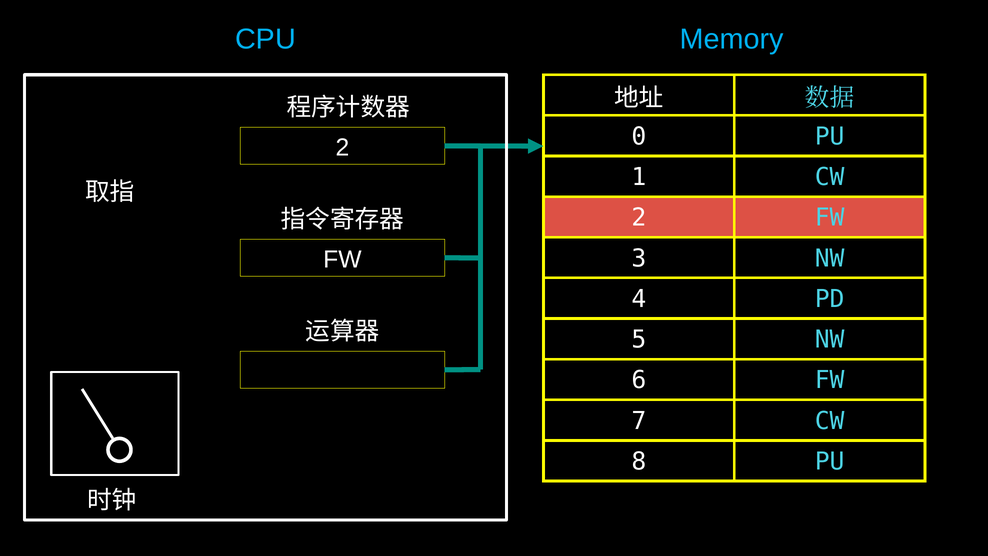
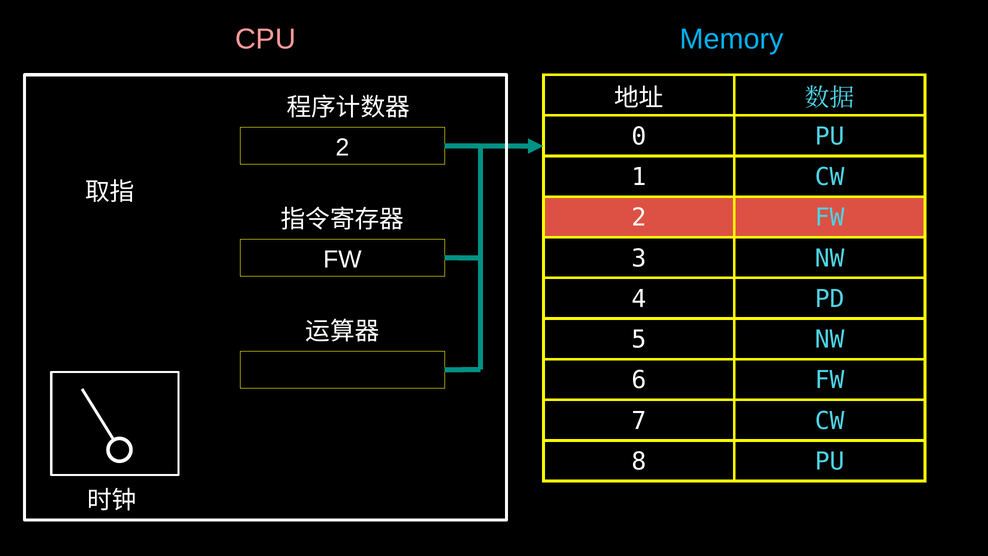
CPU colour: light blue -> pink (266, 39)
